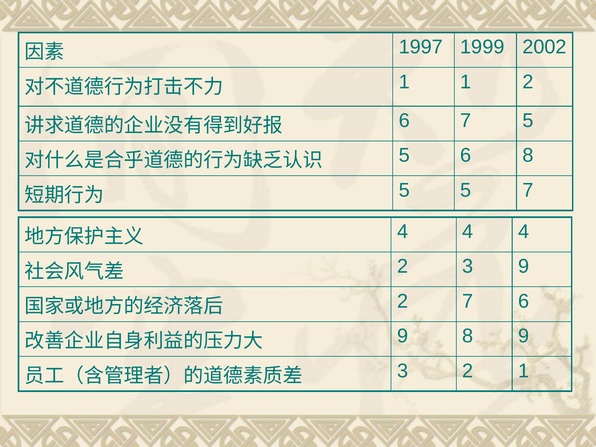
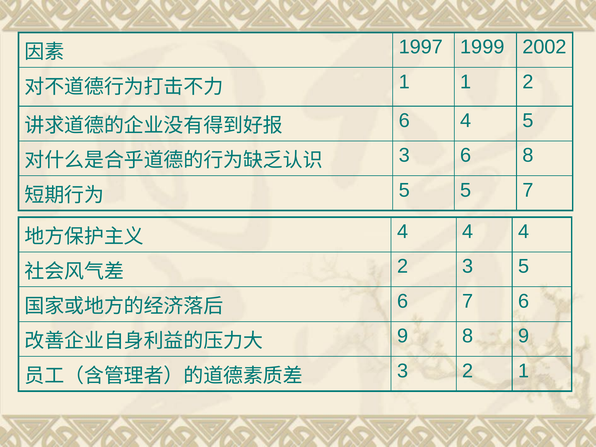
6 7: 7 -> 4 (466, 121)
5: 5 -> 3 (404, 155)
3 9: 9 -> 5 (524, 266)
2: 2 -> 6 (403, 301)
